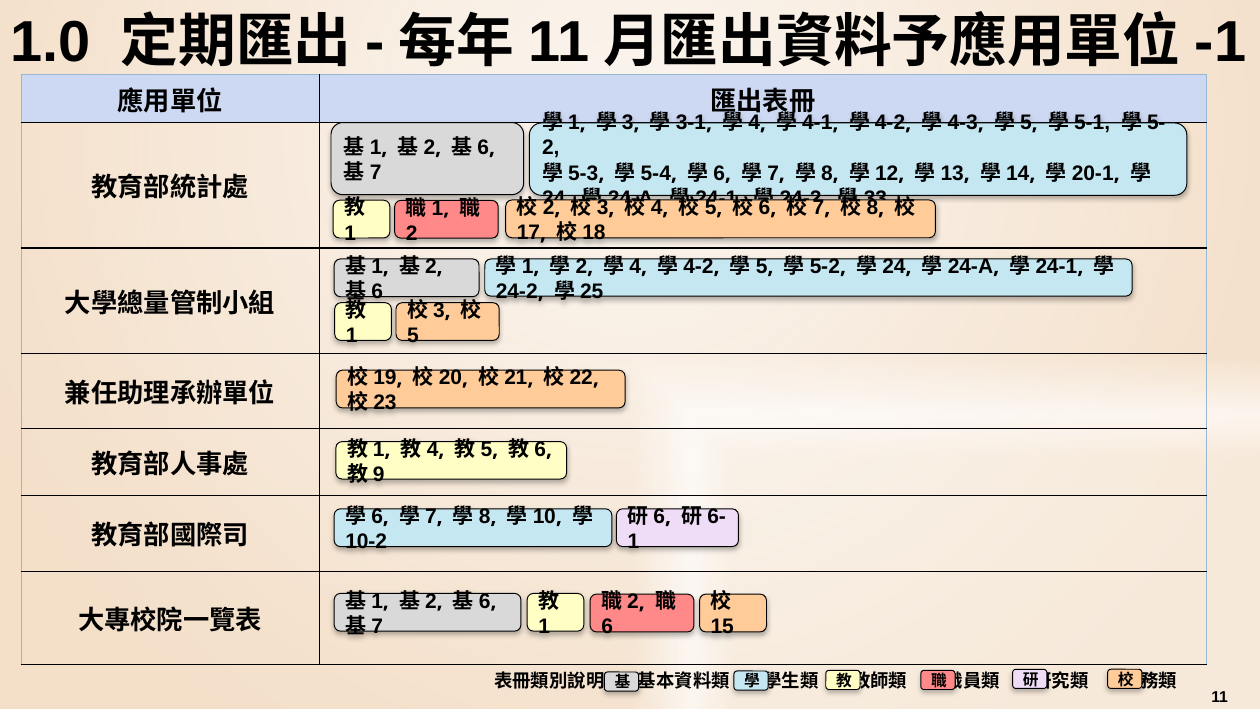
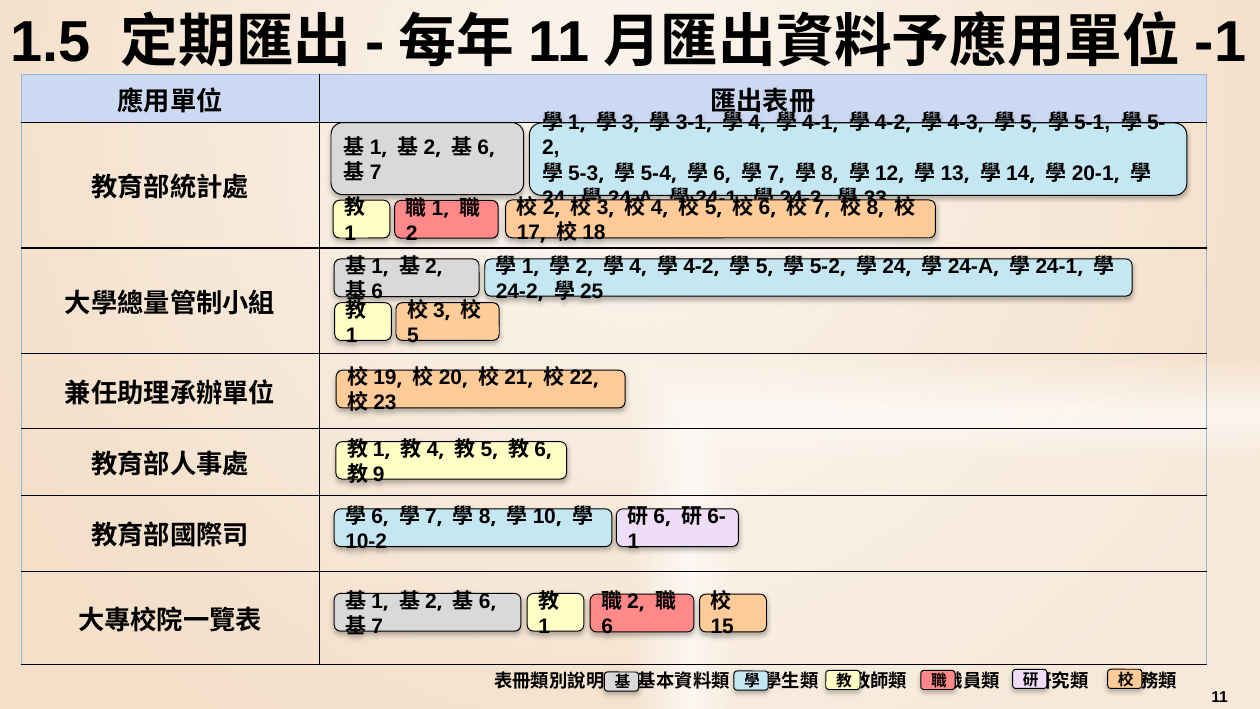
1.0: 1.0 -> 1.5 (51, 42)
